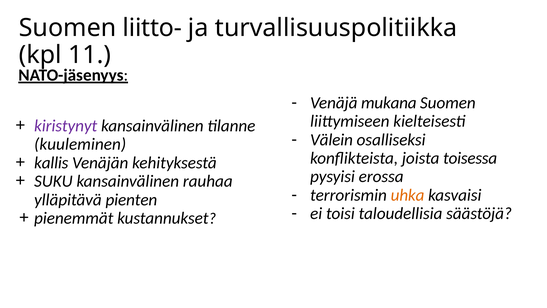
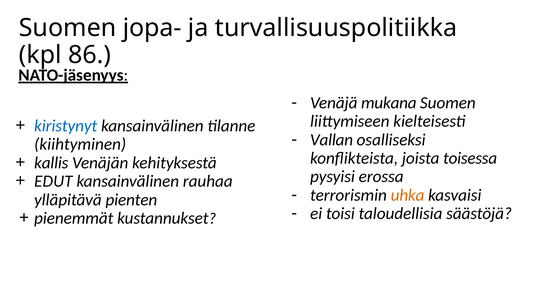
liitto-: liitto- -> jopa- (152, 28)
11: 11 -> 86 (90, 55)
kiristynyt colour: purple -> blue (66, 126)
Välein: Välein -> Vallan (332, 140)
kuuleminen: kuuleminen -> kiihtyminen (80, 144)
SUKU: SUKU -> EDUT (53, 181)
